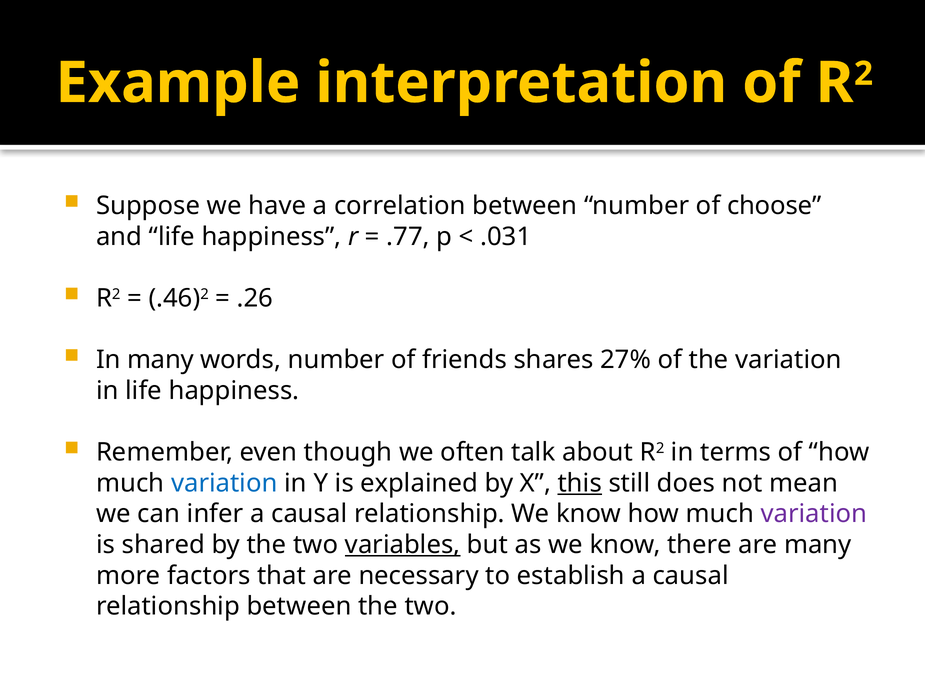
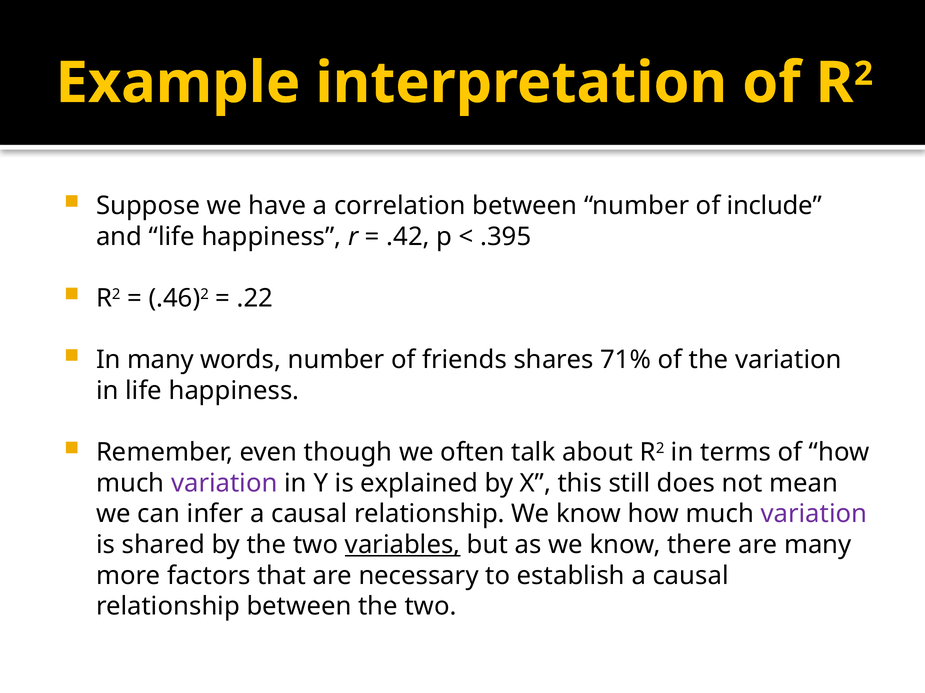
choose: choose -> include (774, 206)
.77: .77 -> .42 (408, 237)
.031: .031 -> .395 (506, 237)
.26: .26 -> .22 (255, 299)
27%: 27% -> 71% (626, 360)
variation colour: blue -> purple (224, 484)
this underline: present -> none (580, 484)
